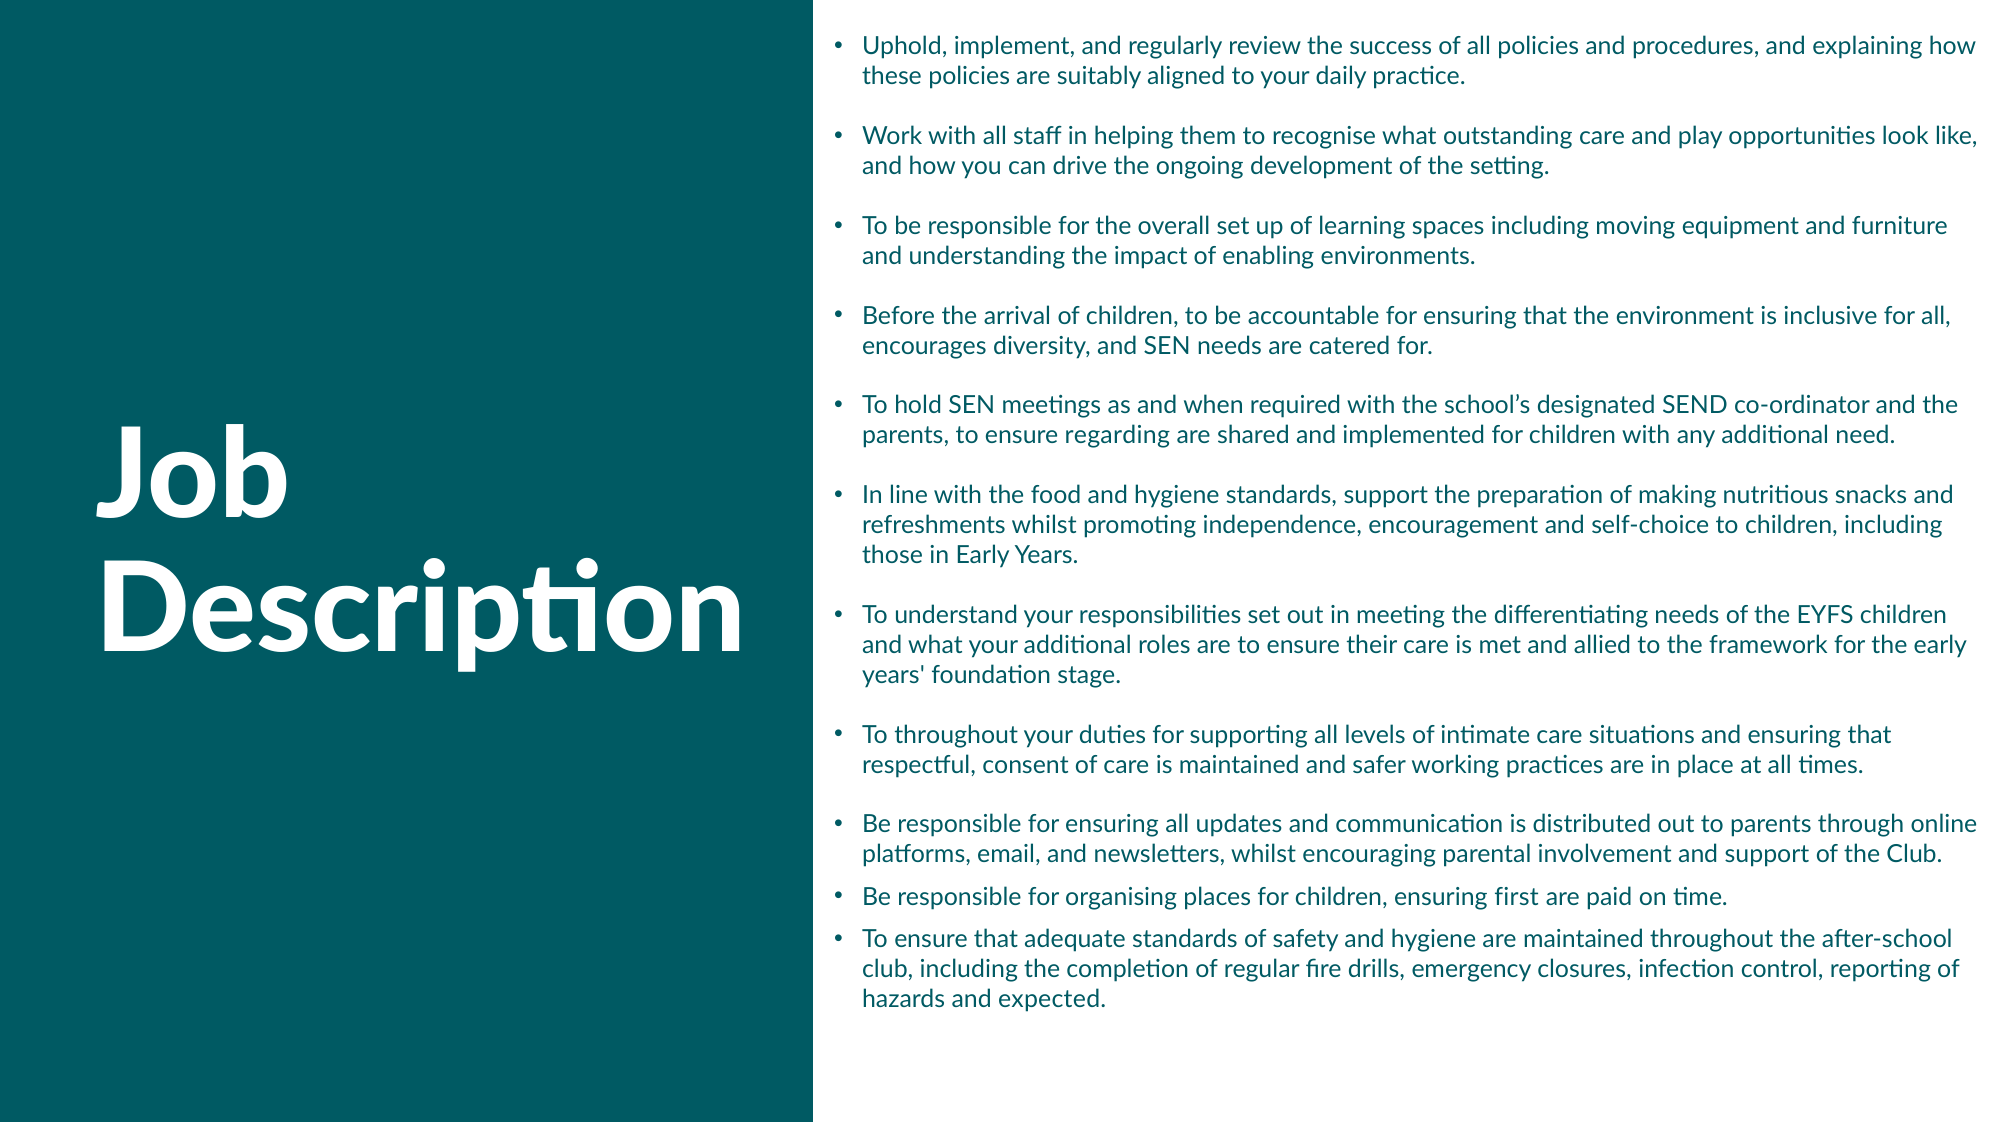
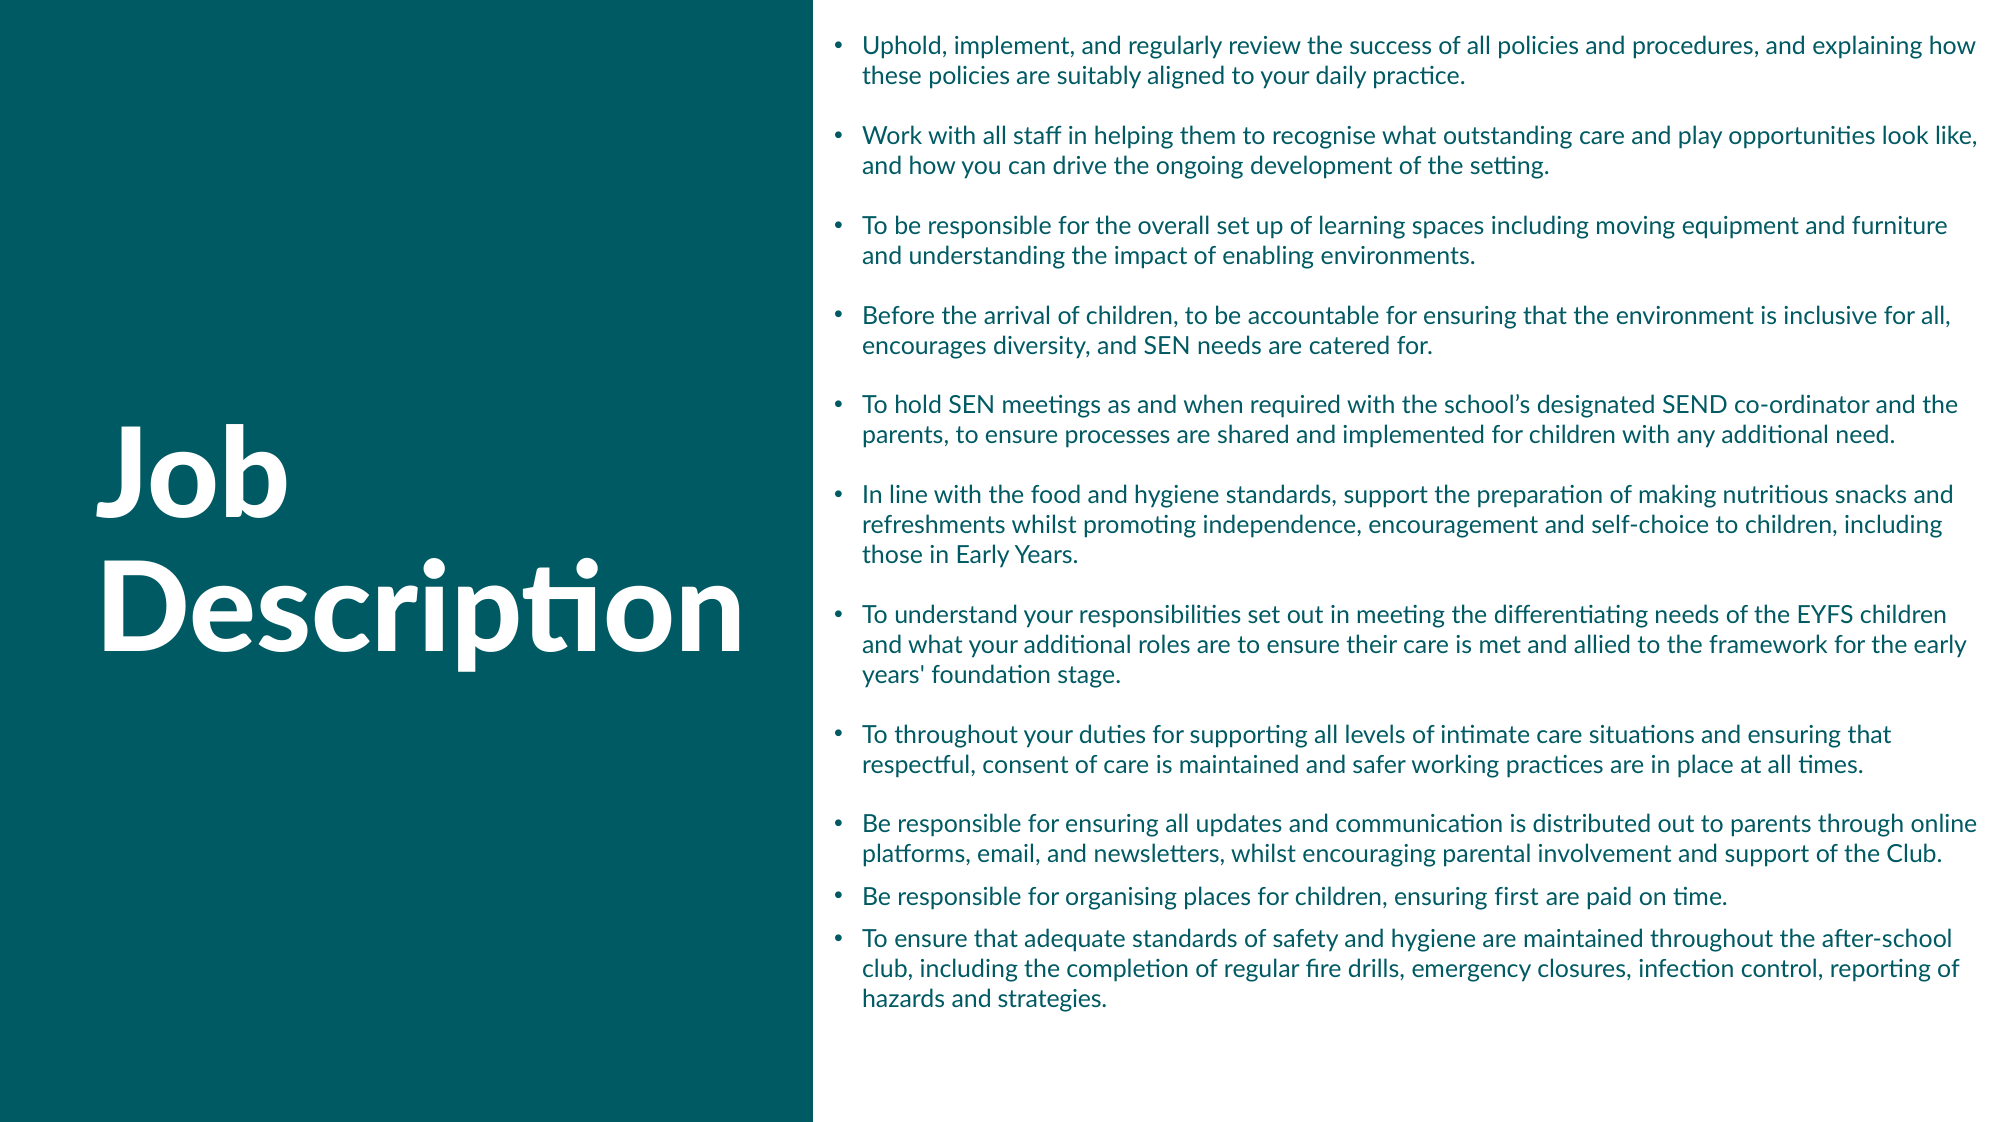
regarding: regarding -> processes (1117, 436)
expected: expected -> strategies (1052, 999)
